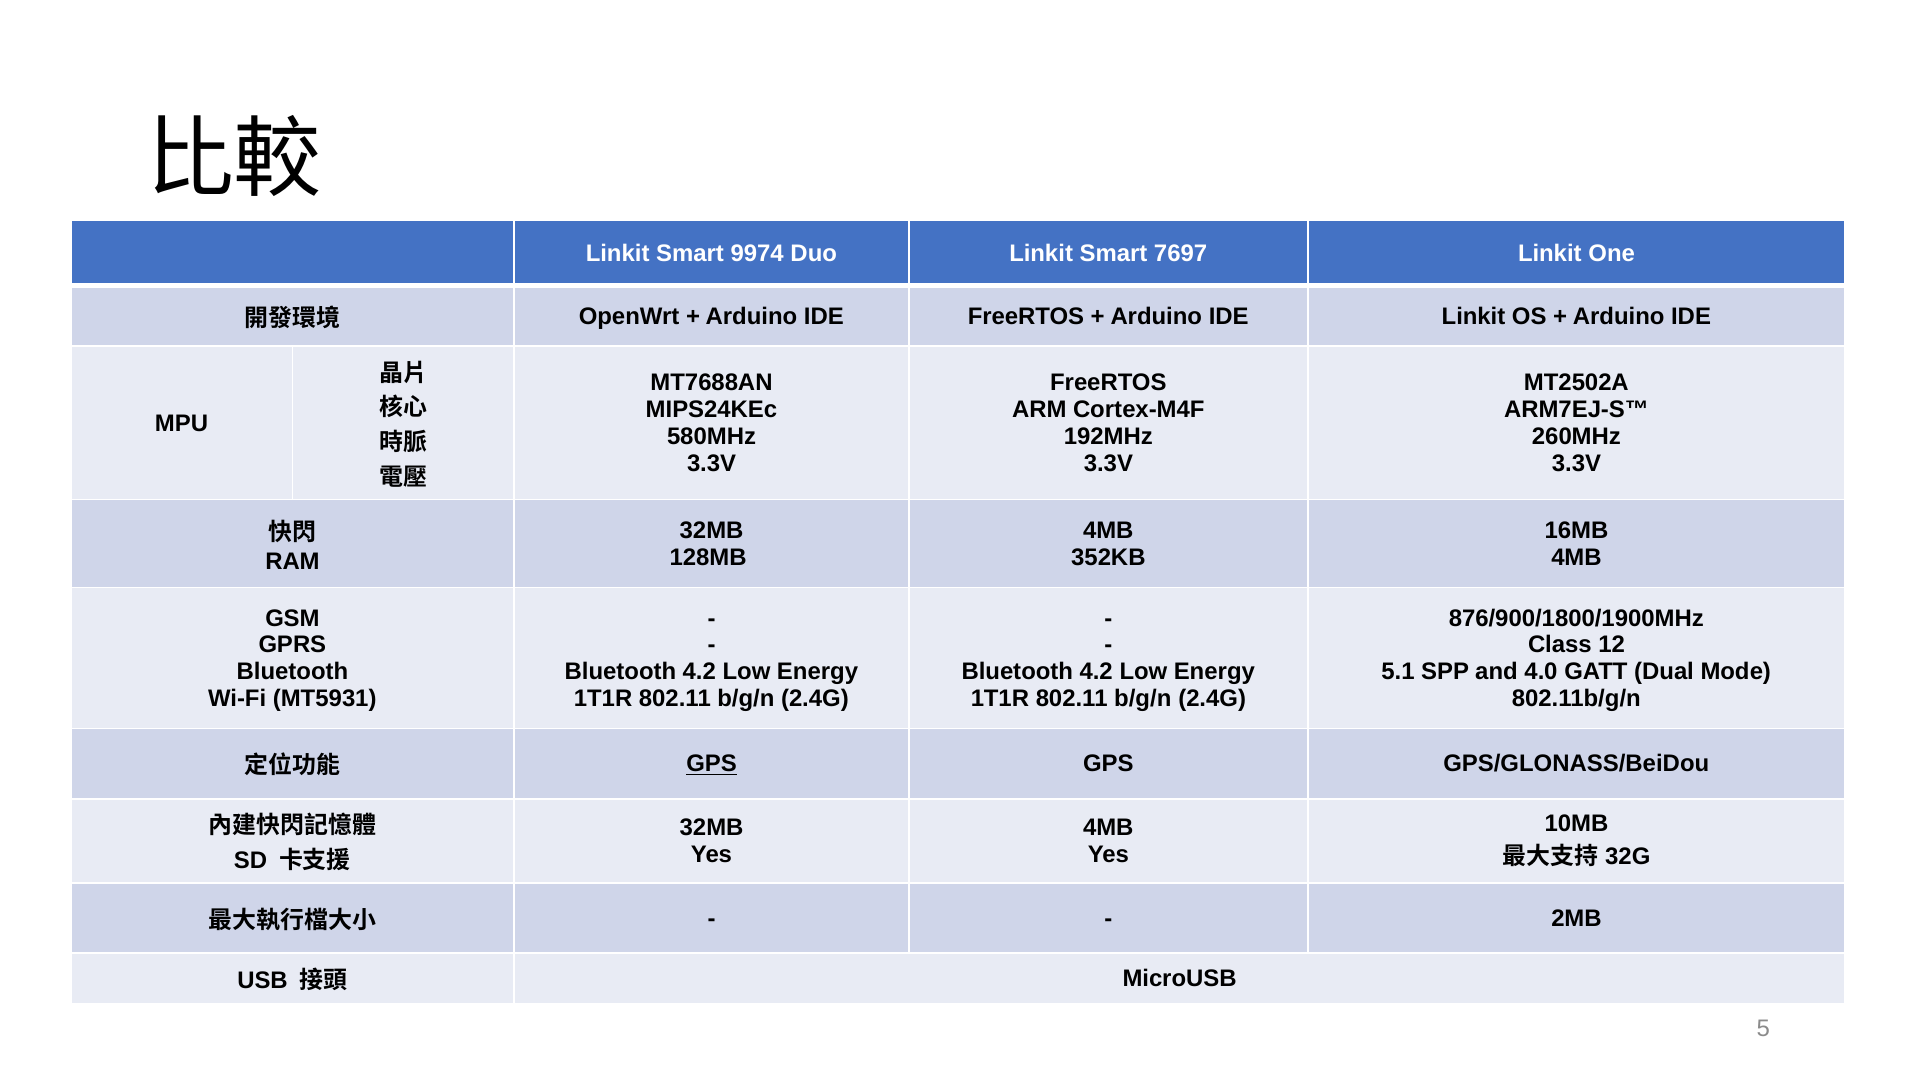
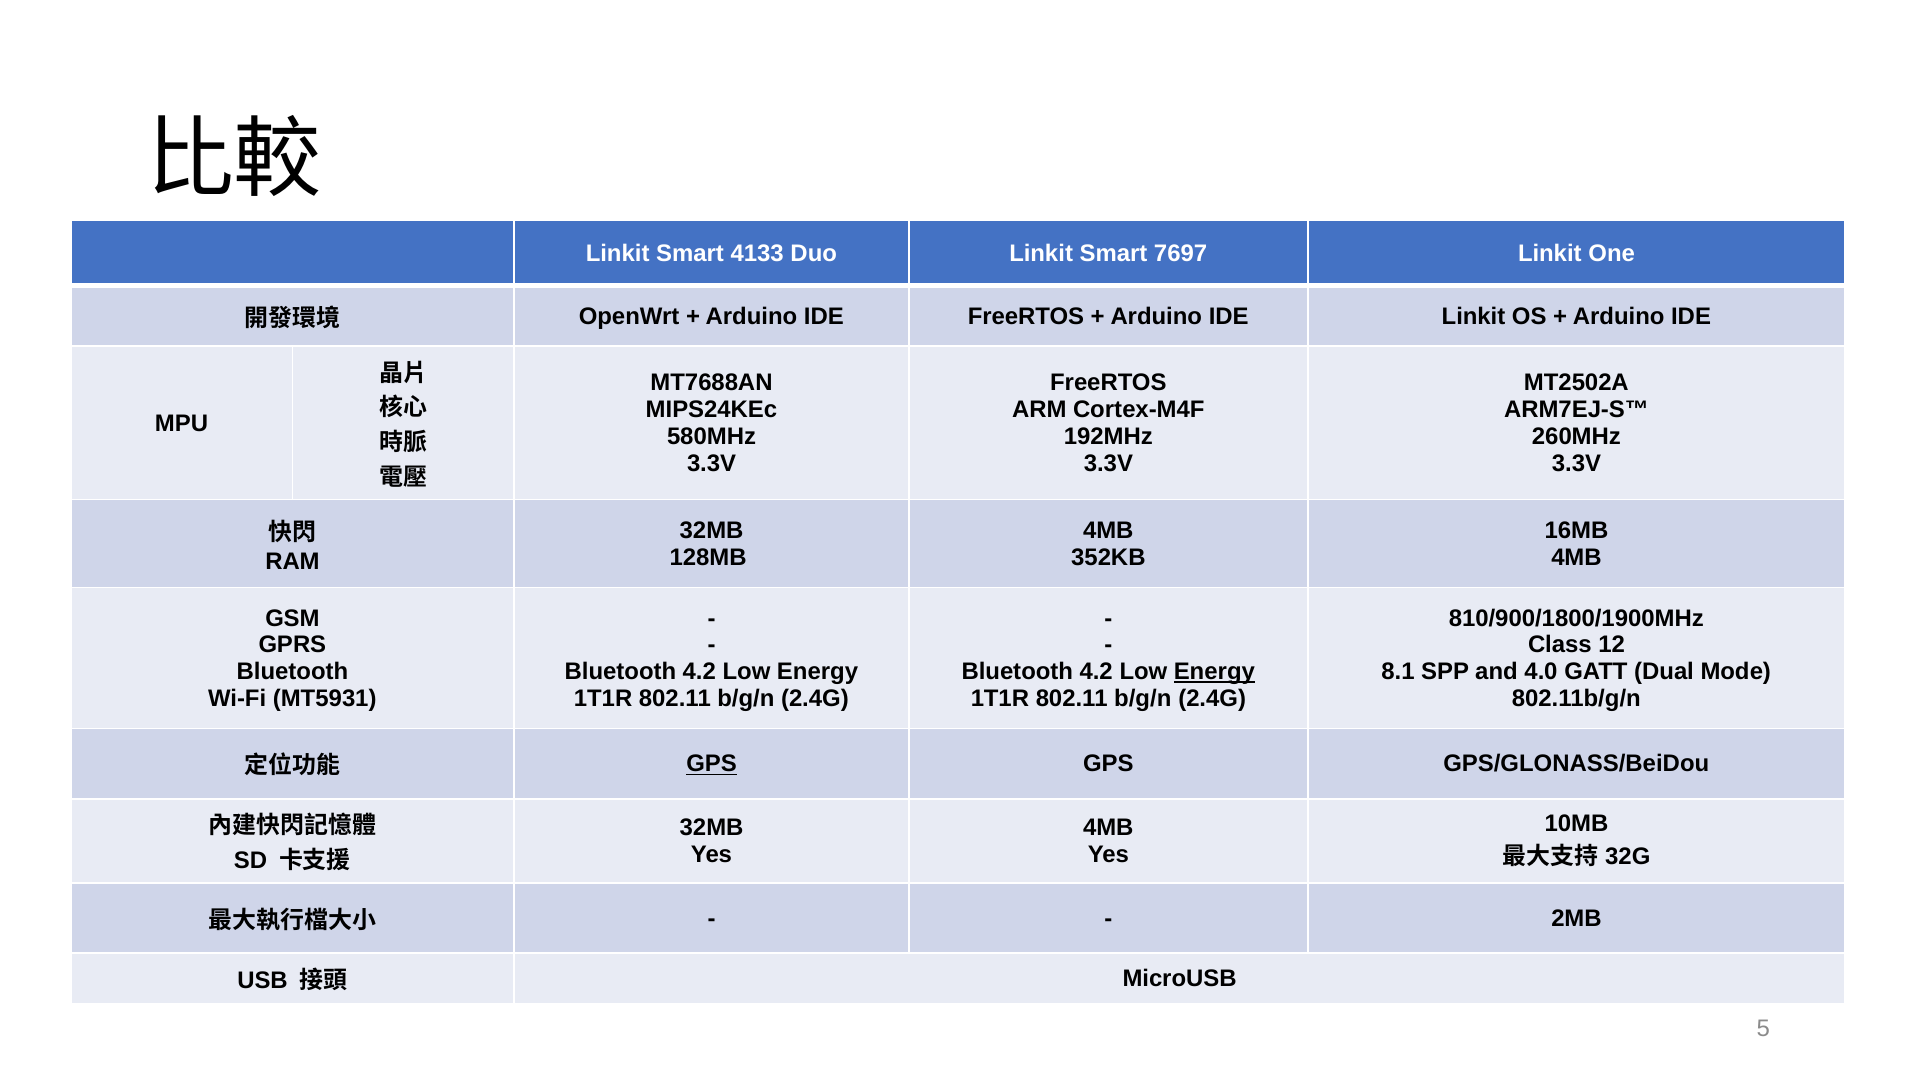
9974: 9974 -> 4133 (757, 254)
876/900/1800/1900MHz: 876/900/1800/1900MHz -> 810/900/1800/1900MHz (1576, 619)
Energy underline: none -> present (1214, 672)
5.1: 5.1 -> 8.1 (1398, 672)
